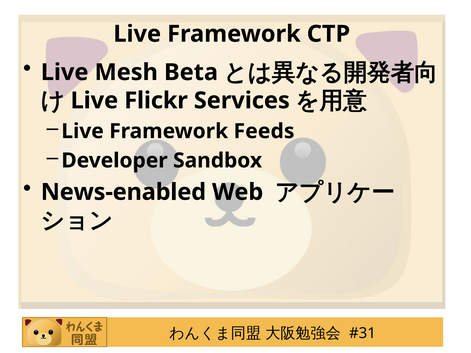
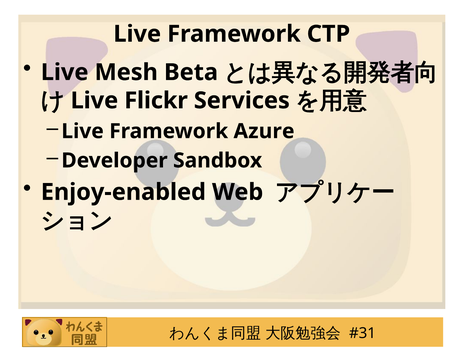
Feeds: Feeds -> Azure (264, 131)
News-enabled: News-enabled -> Enjoy-enabled (123, 192)
